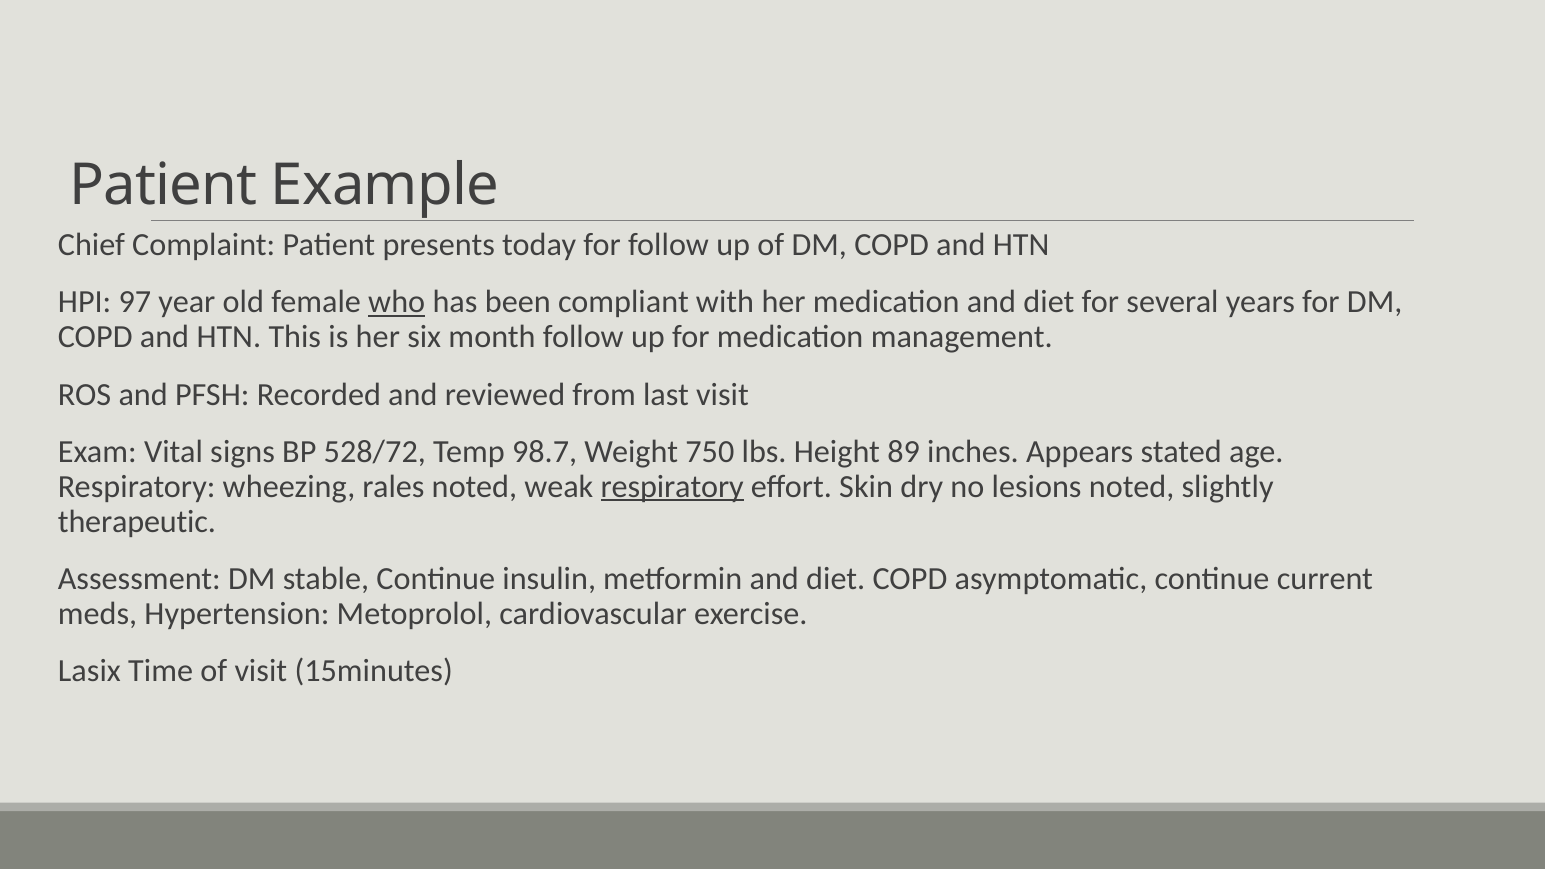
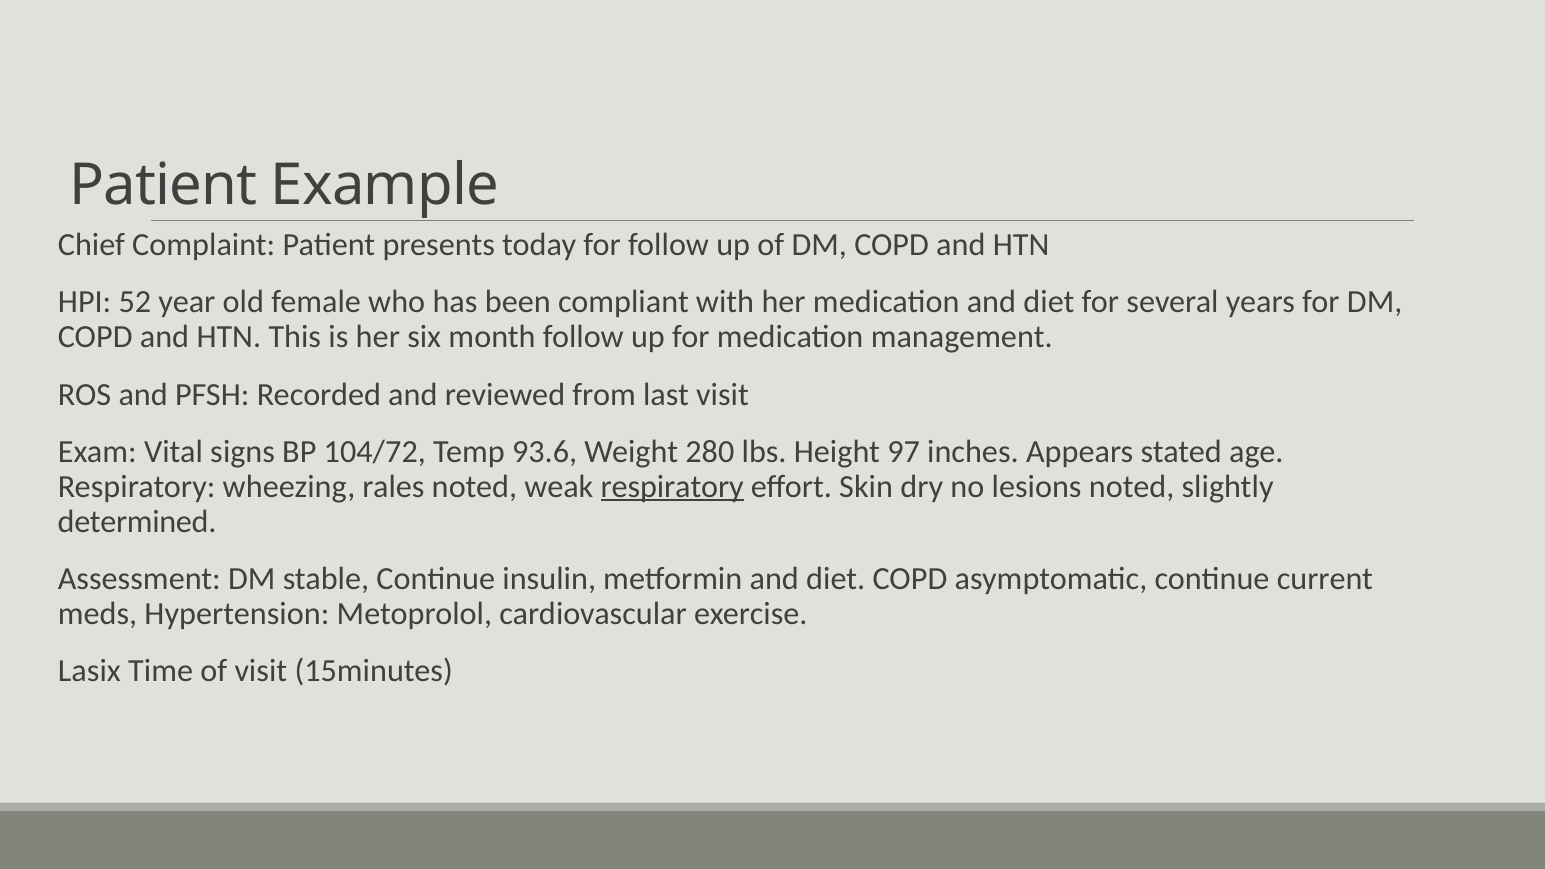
97: 97 -> 52 (135, 302)
who underline: present -> none (397, 302)
528/72: 528/72 -> 104/72 (375, 452)
98.7: 98.7 -> 93.6 (545, 452)
750: 750 -> 280 (710, 452)
89: 89 -> 97 (904, 452)
therapeutic: therapeutic -> determined (137, 521)
